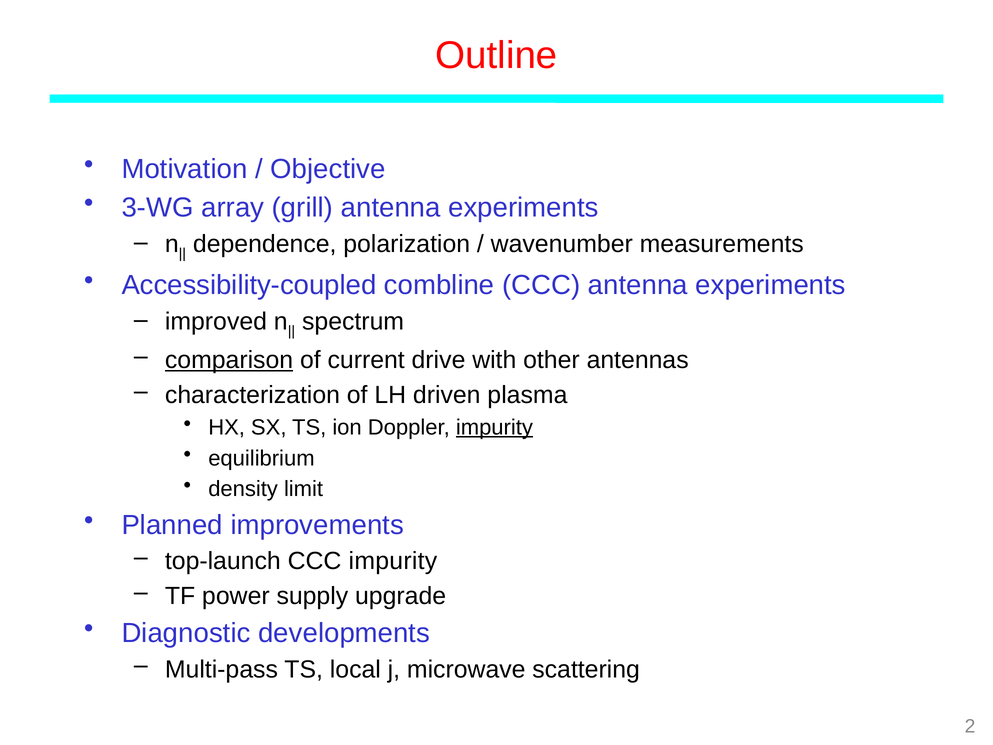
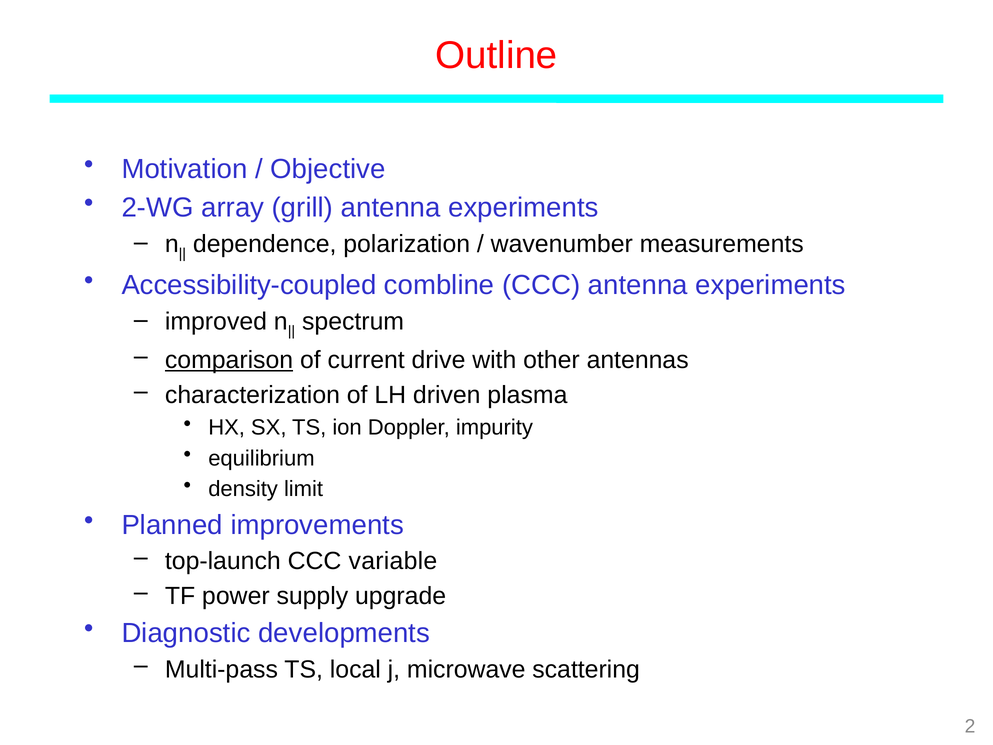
3-WG: 3-WG -> 2-WG (158, 208)
impurity underline: present -> none (494, 427)
CCC impurity: impurity -> variable (393, 561)
